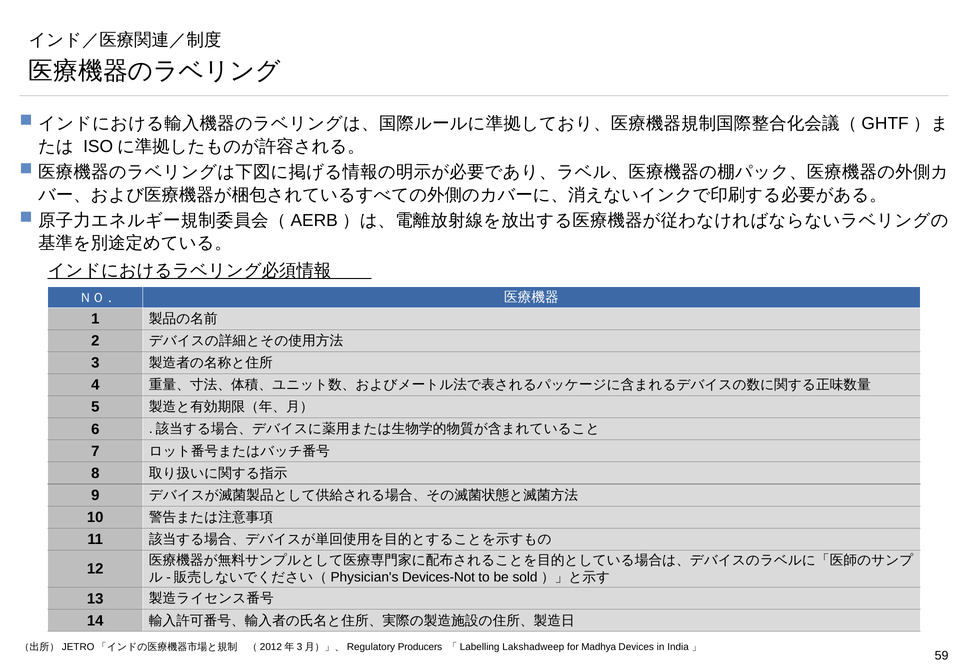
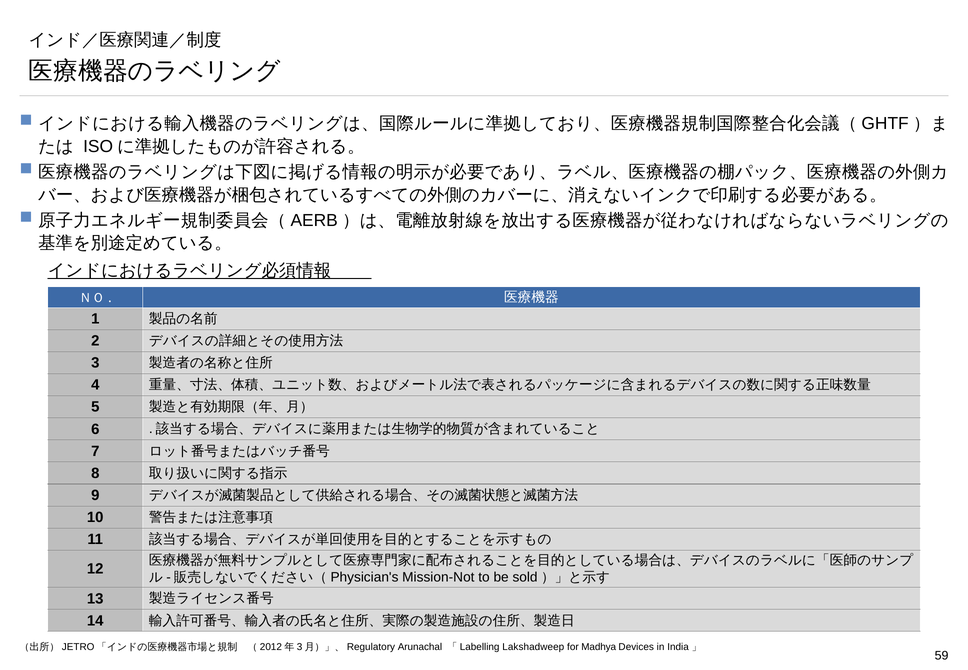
Devices-Not: Devices-Not -> Mission-Not (438, 578)
Producers: Producers -> Arunachal (420, 647)
